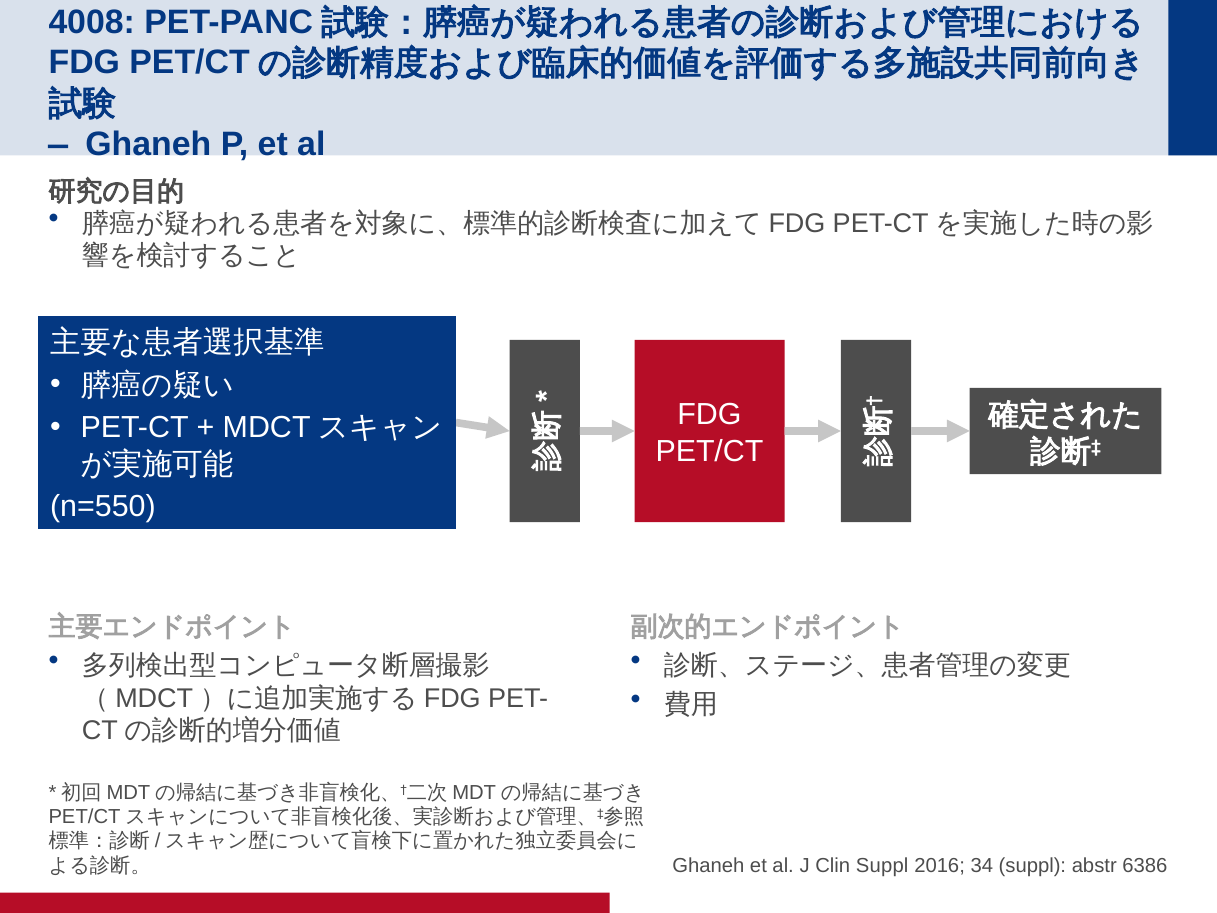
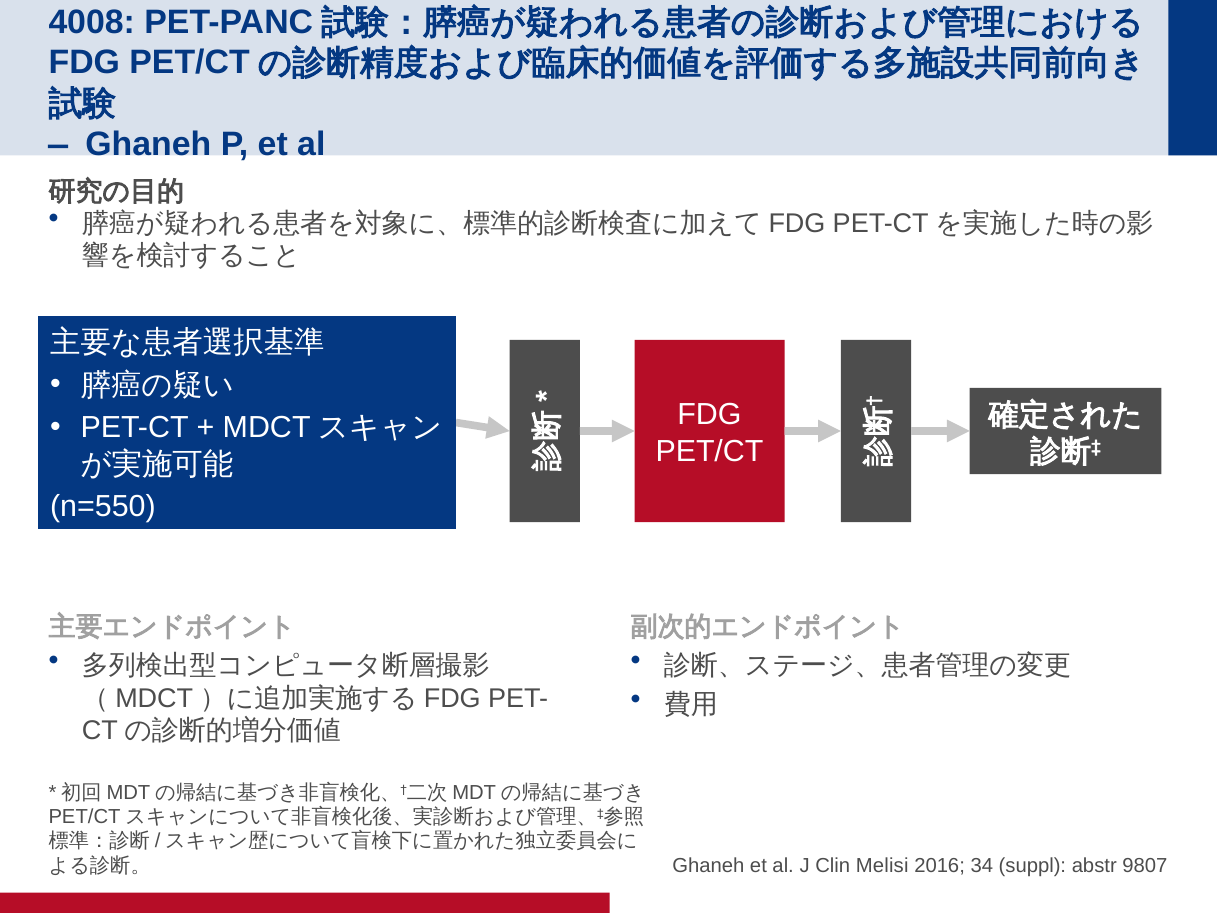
Clin Suppl: Suppl -> Melisi (882, 865)
6386: 6386 -> 9807 (1145, 865)
